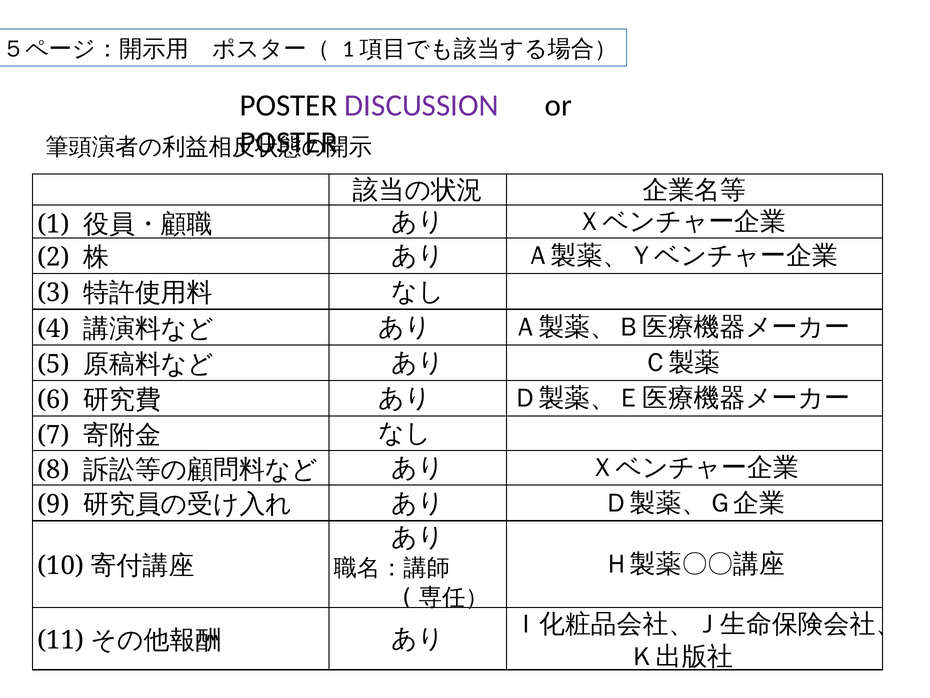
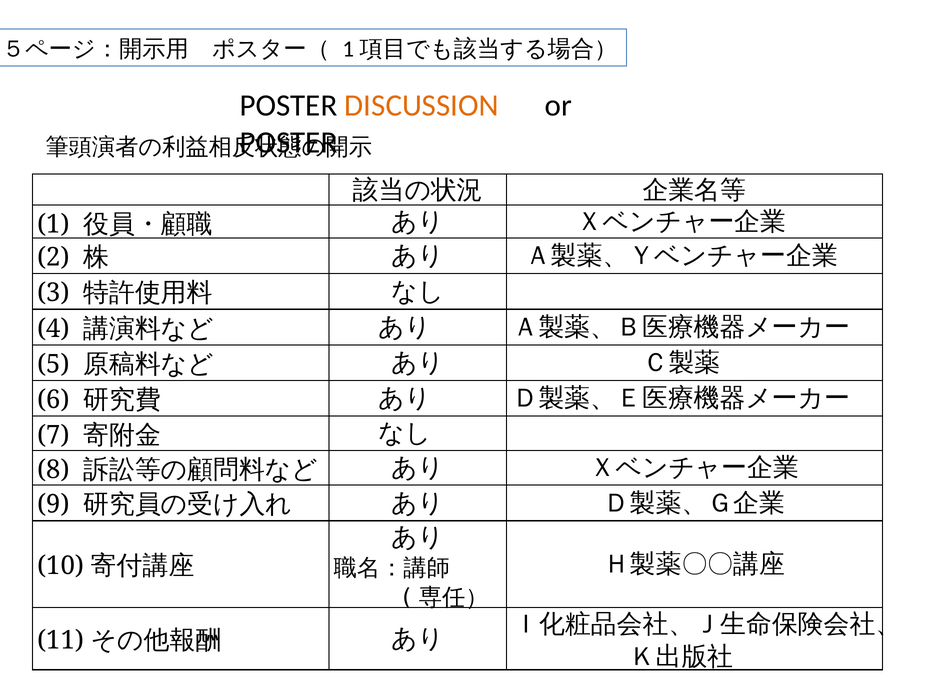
DISCUSSION colour: purple -> orange (422, 105)
